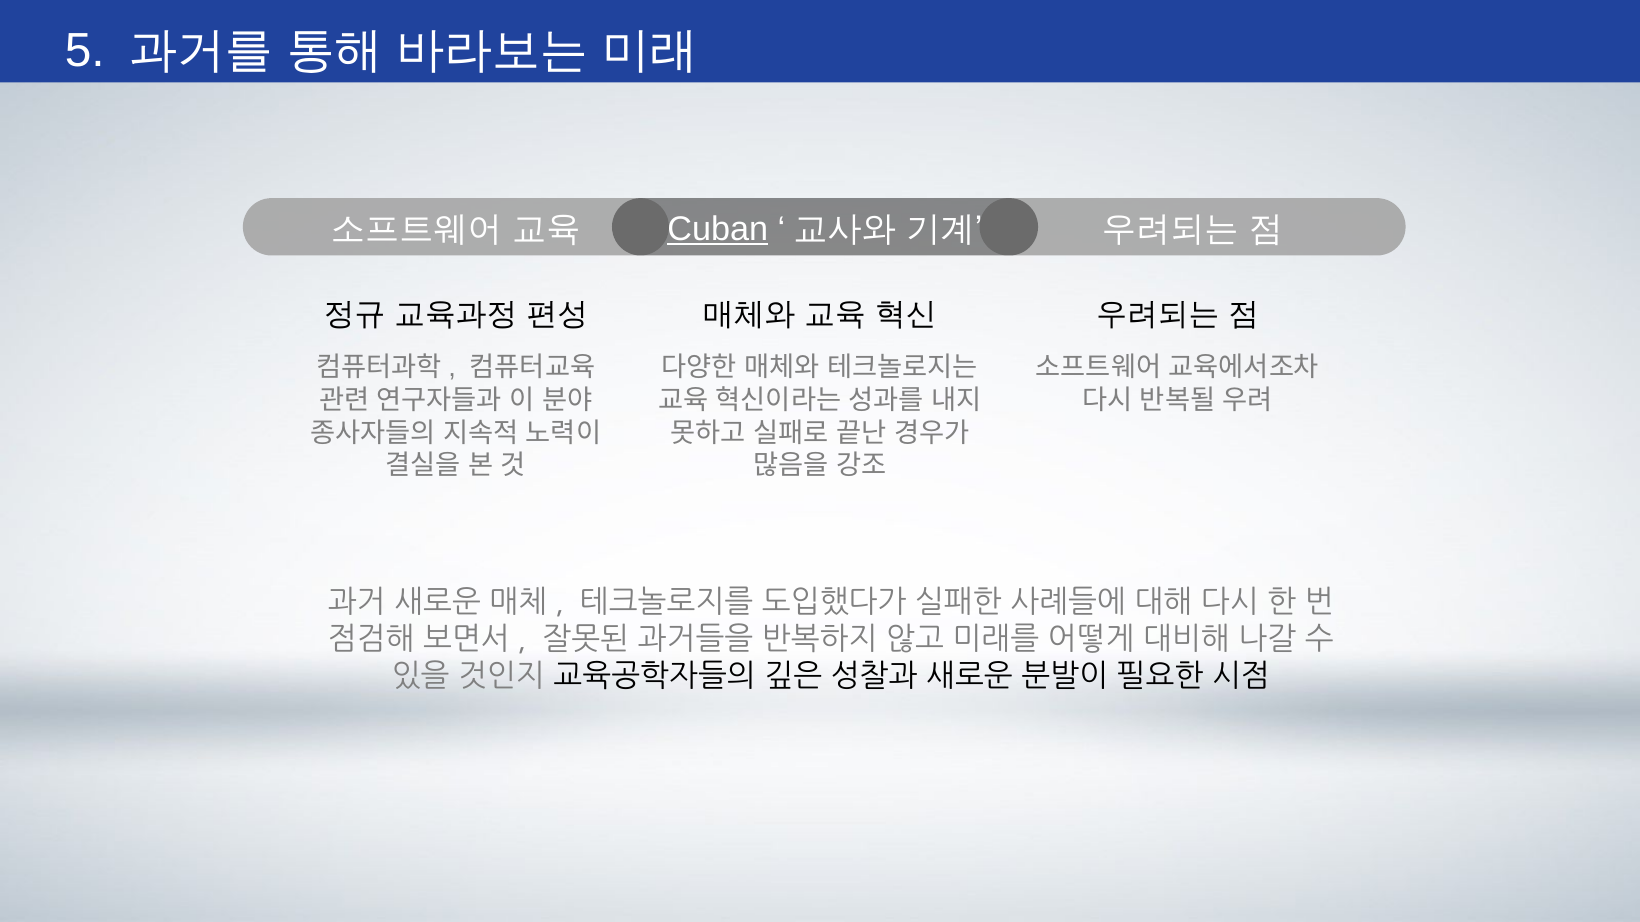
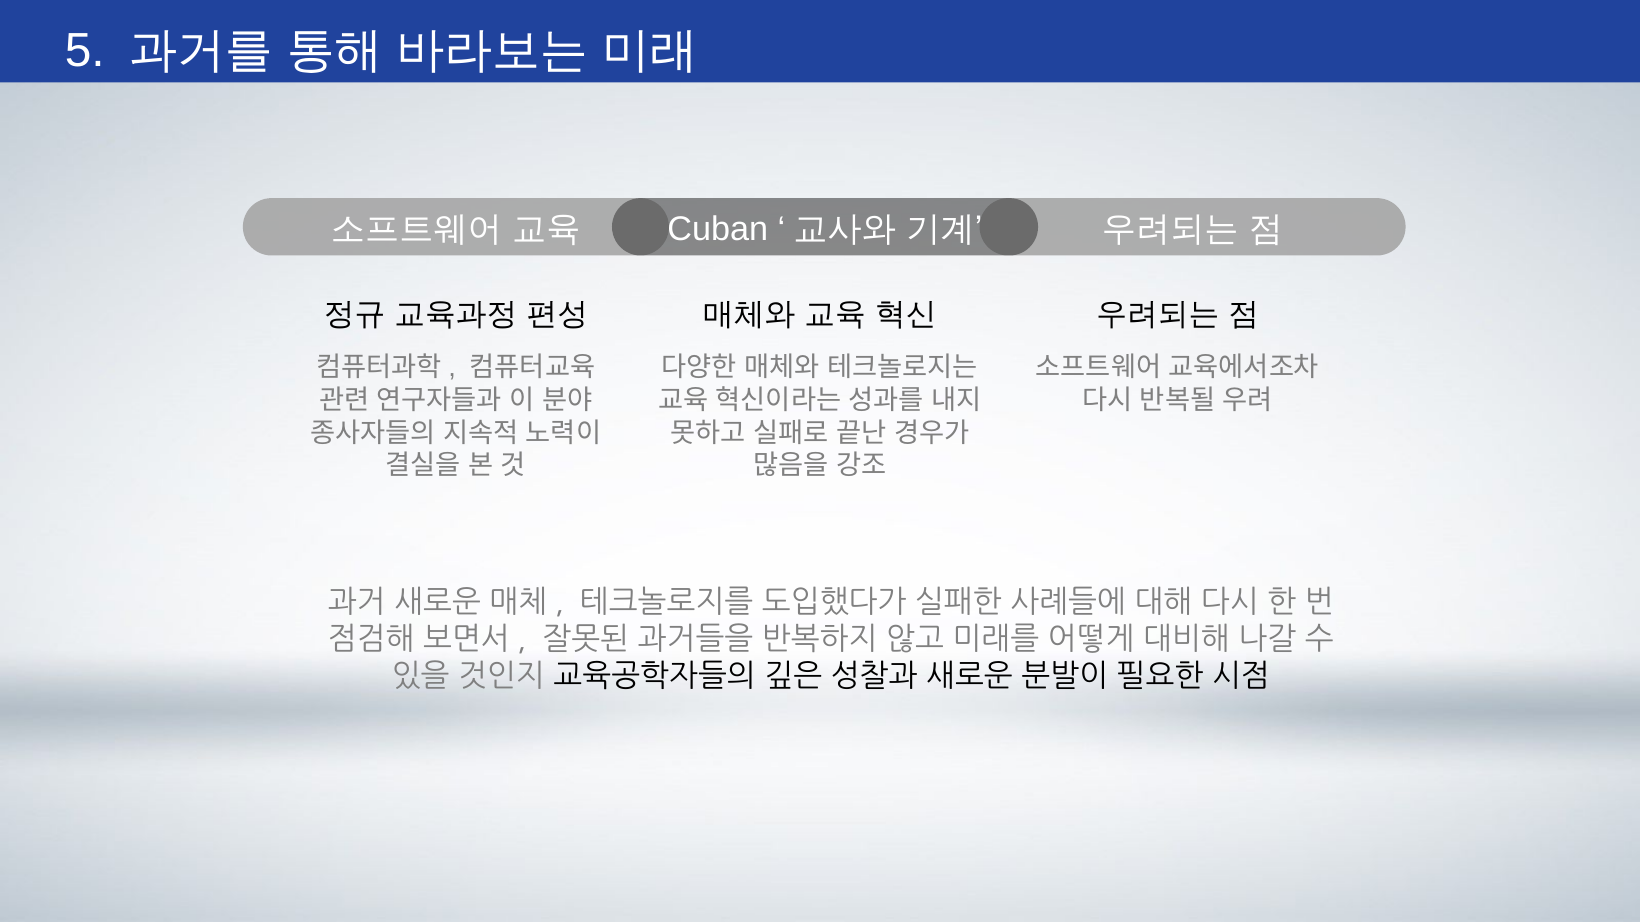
Cuban underline: present -> none (718, 229)
